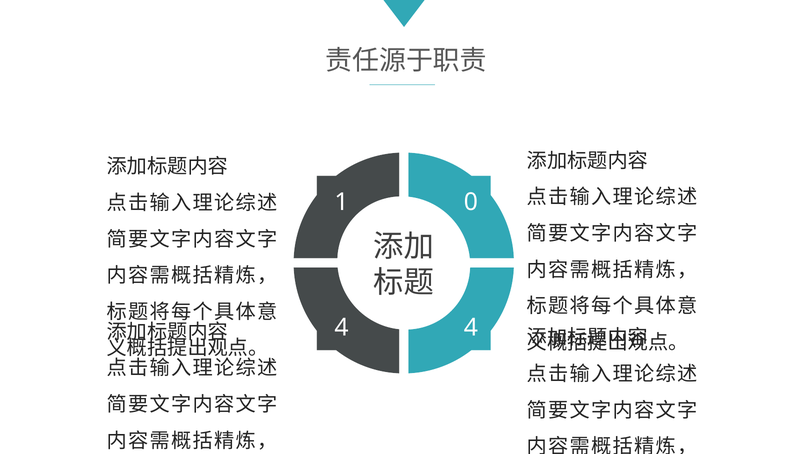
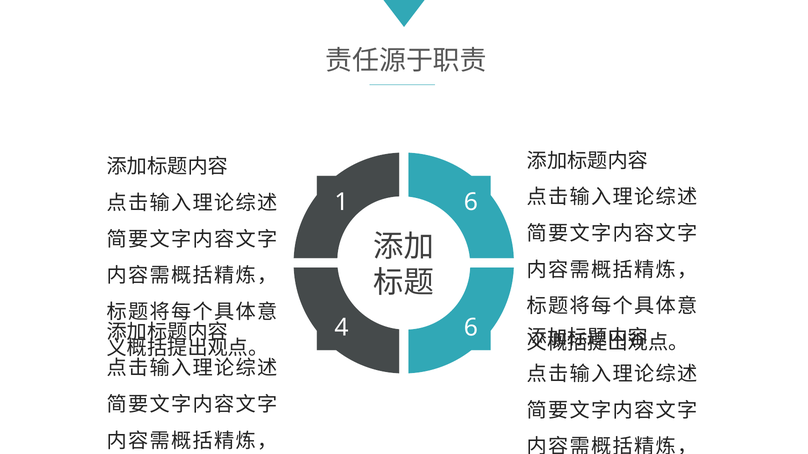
1 0: 0 -> 6 (471, 203)
4 4: 4 -> 6 (471, 328)
